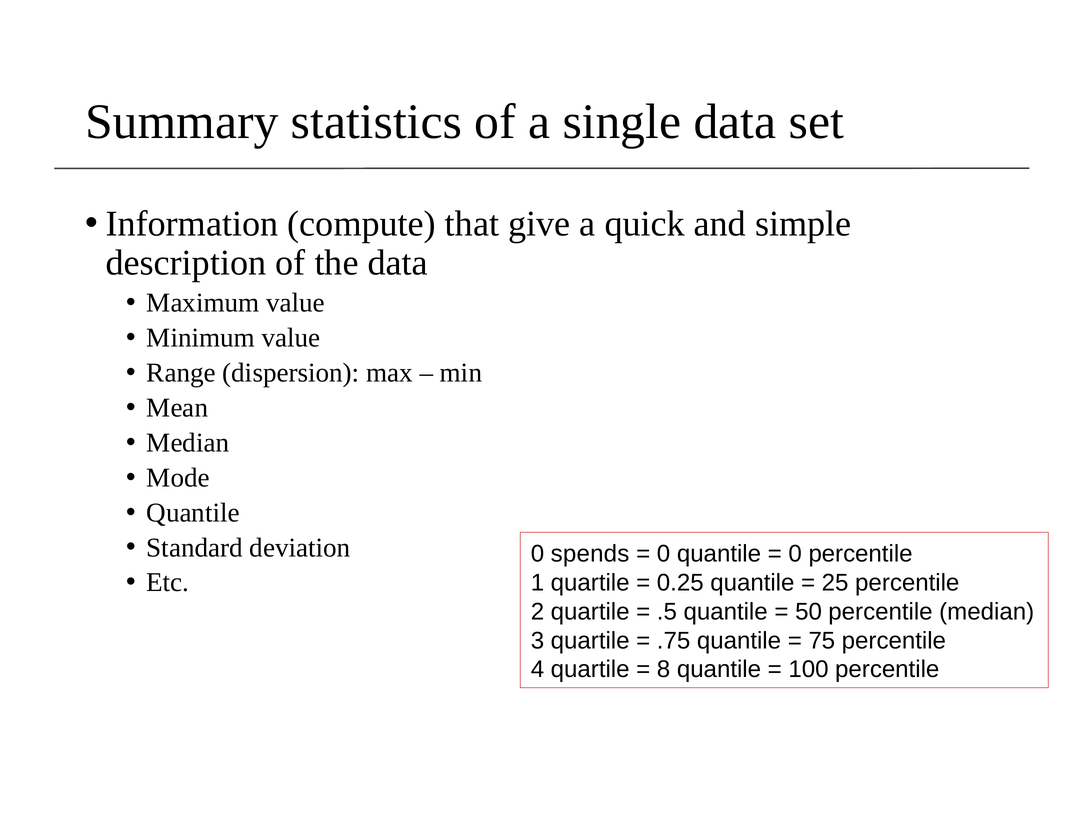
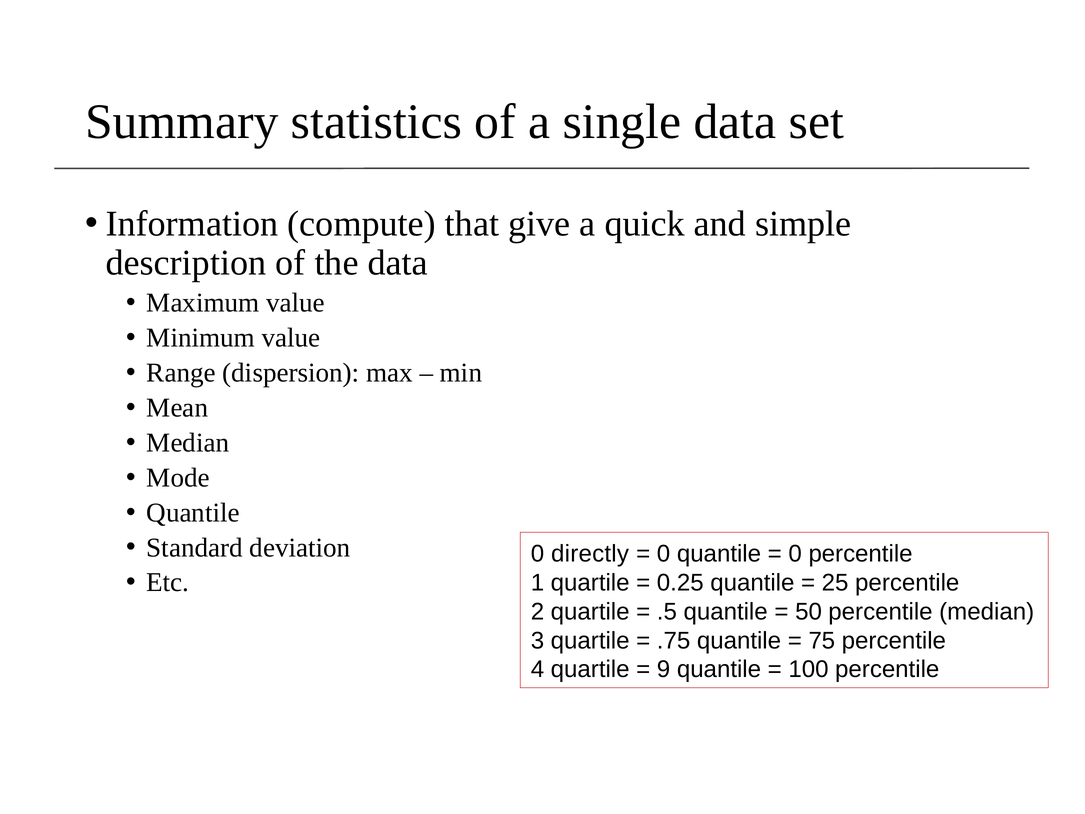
spends: spends -> directly (590, 554)
8: 8 -> 9 (664, 669)
